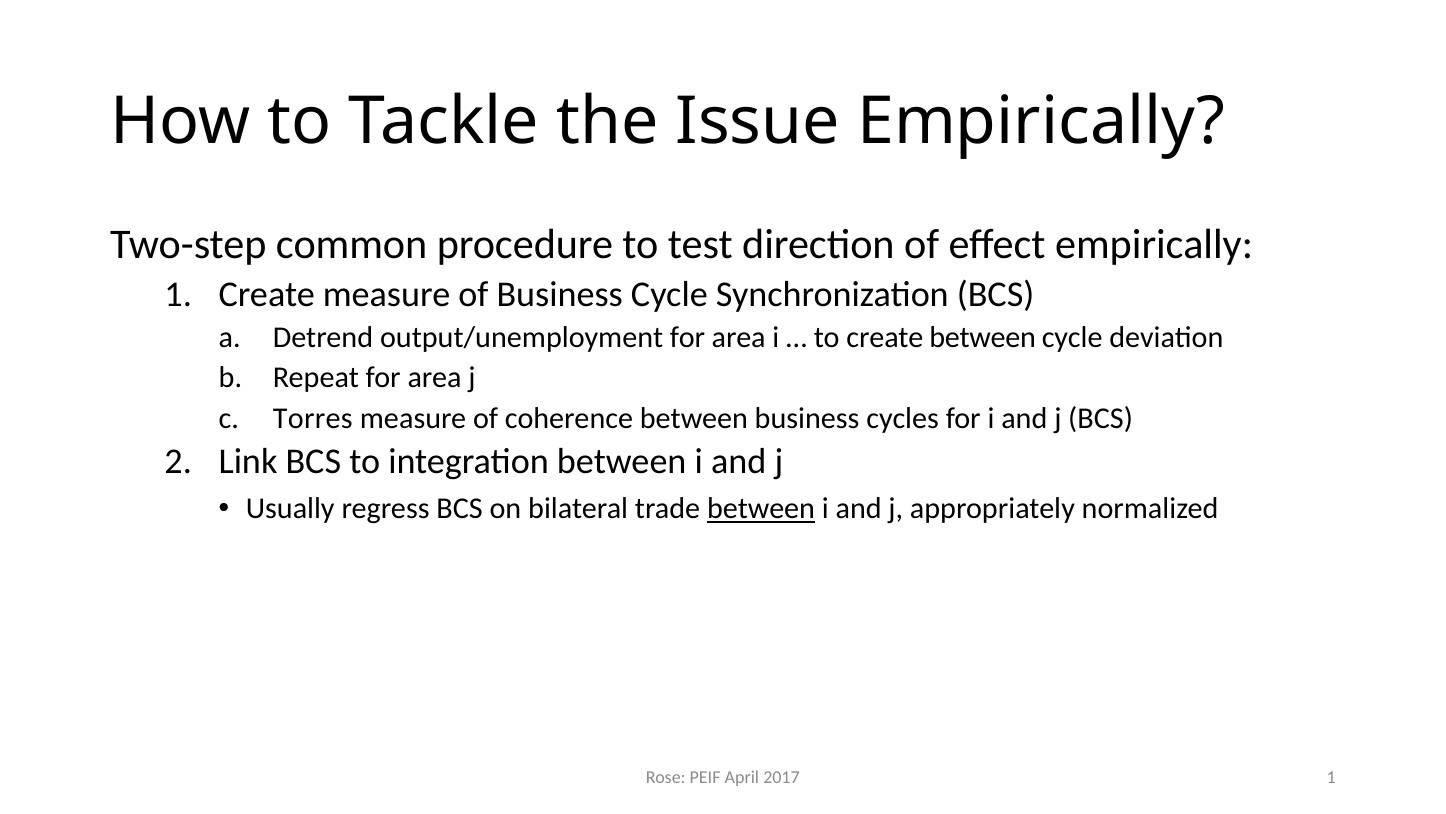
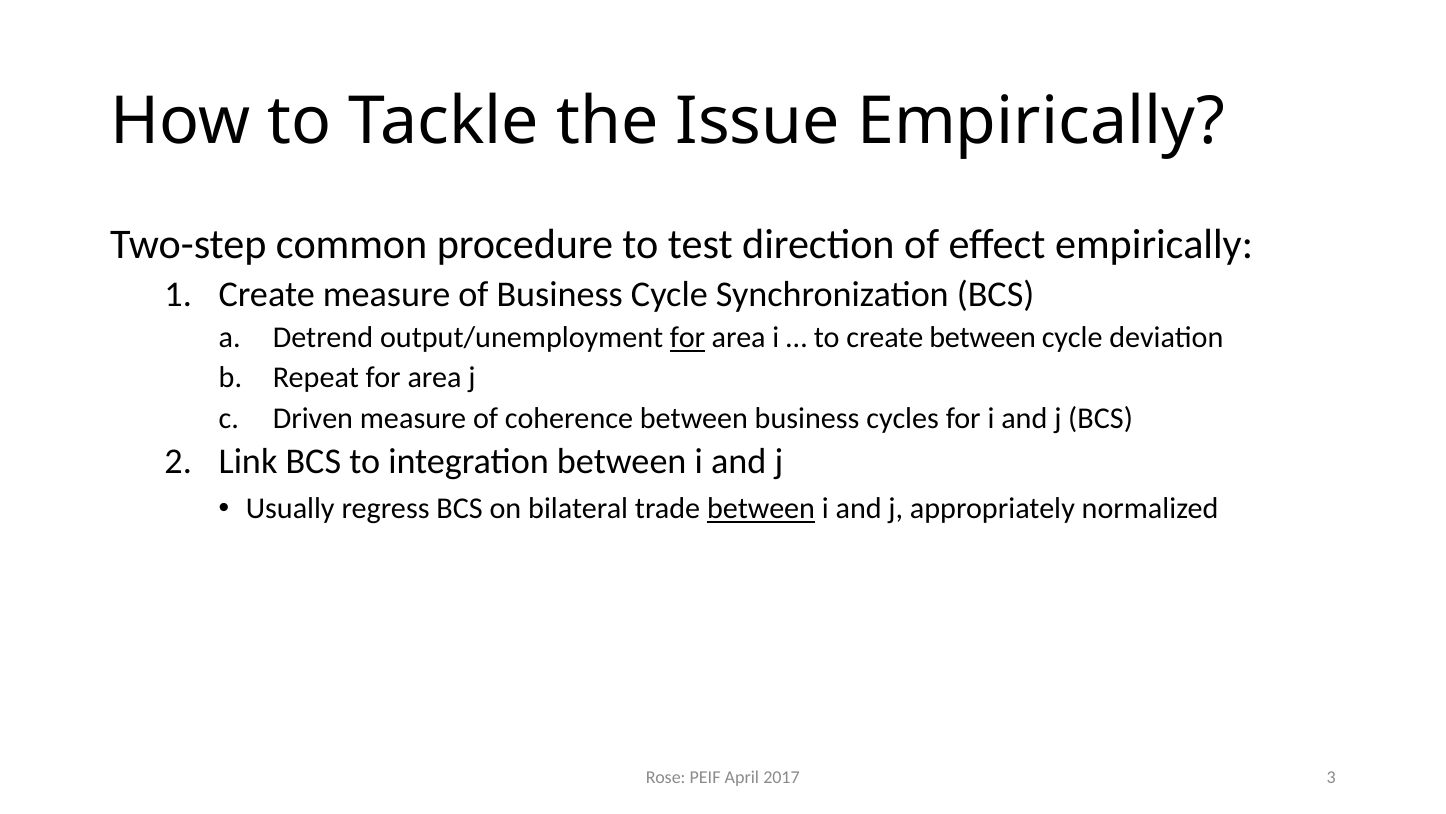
for underline: none -> present (688, 338)
Torres: Torres -> Driven (313, 418)
2017 1: 1 -> 3 (1331, 777)
